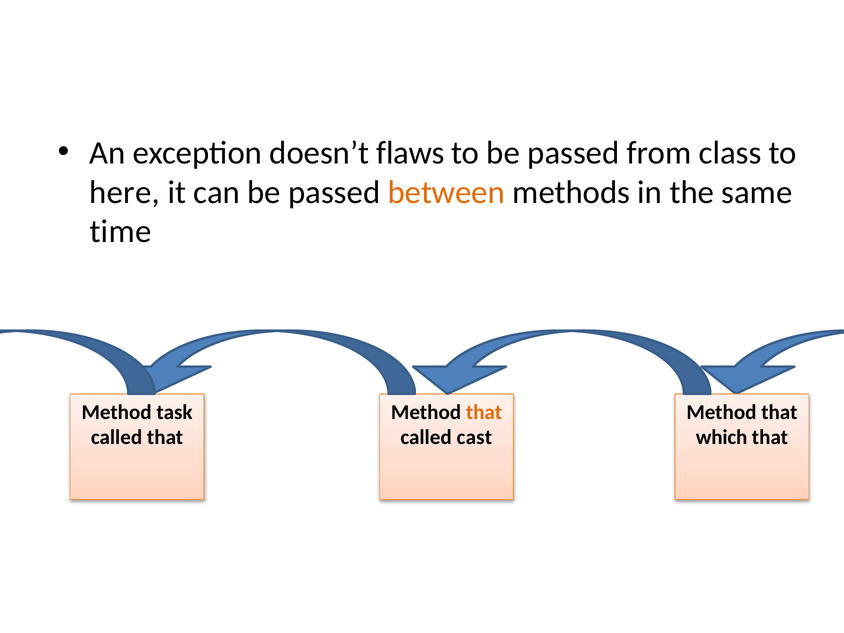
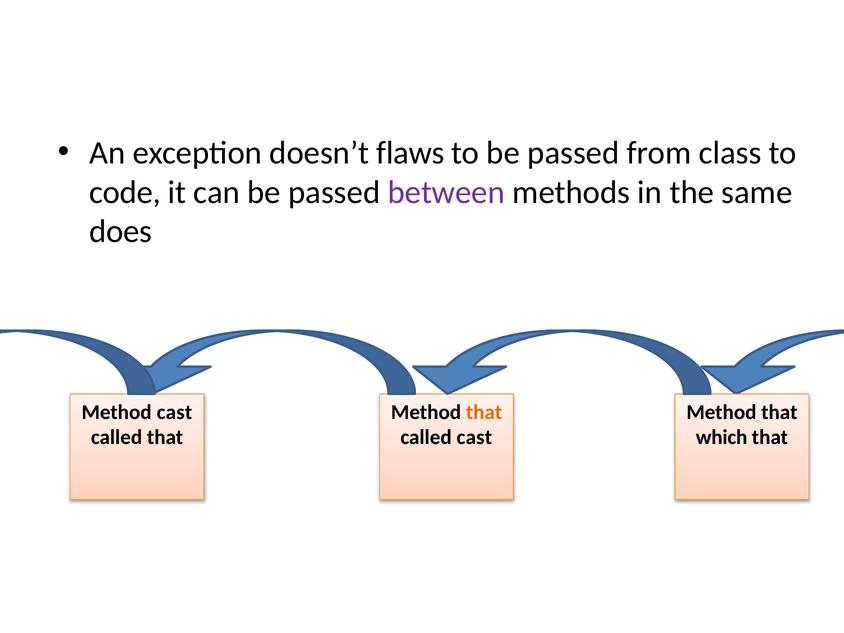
here: here -> code (125, 192)
between colour: orange -> purple (446, 192)
time: time -> does (121, 232)
Method task: task -> cast (174, 412)
